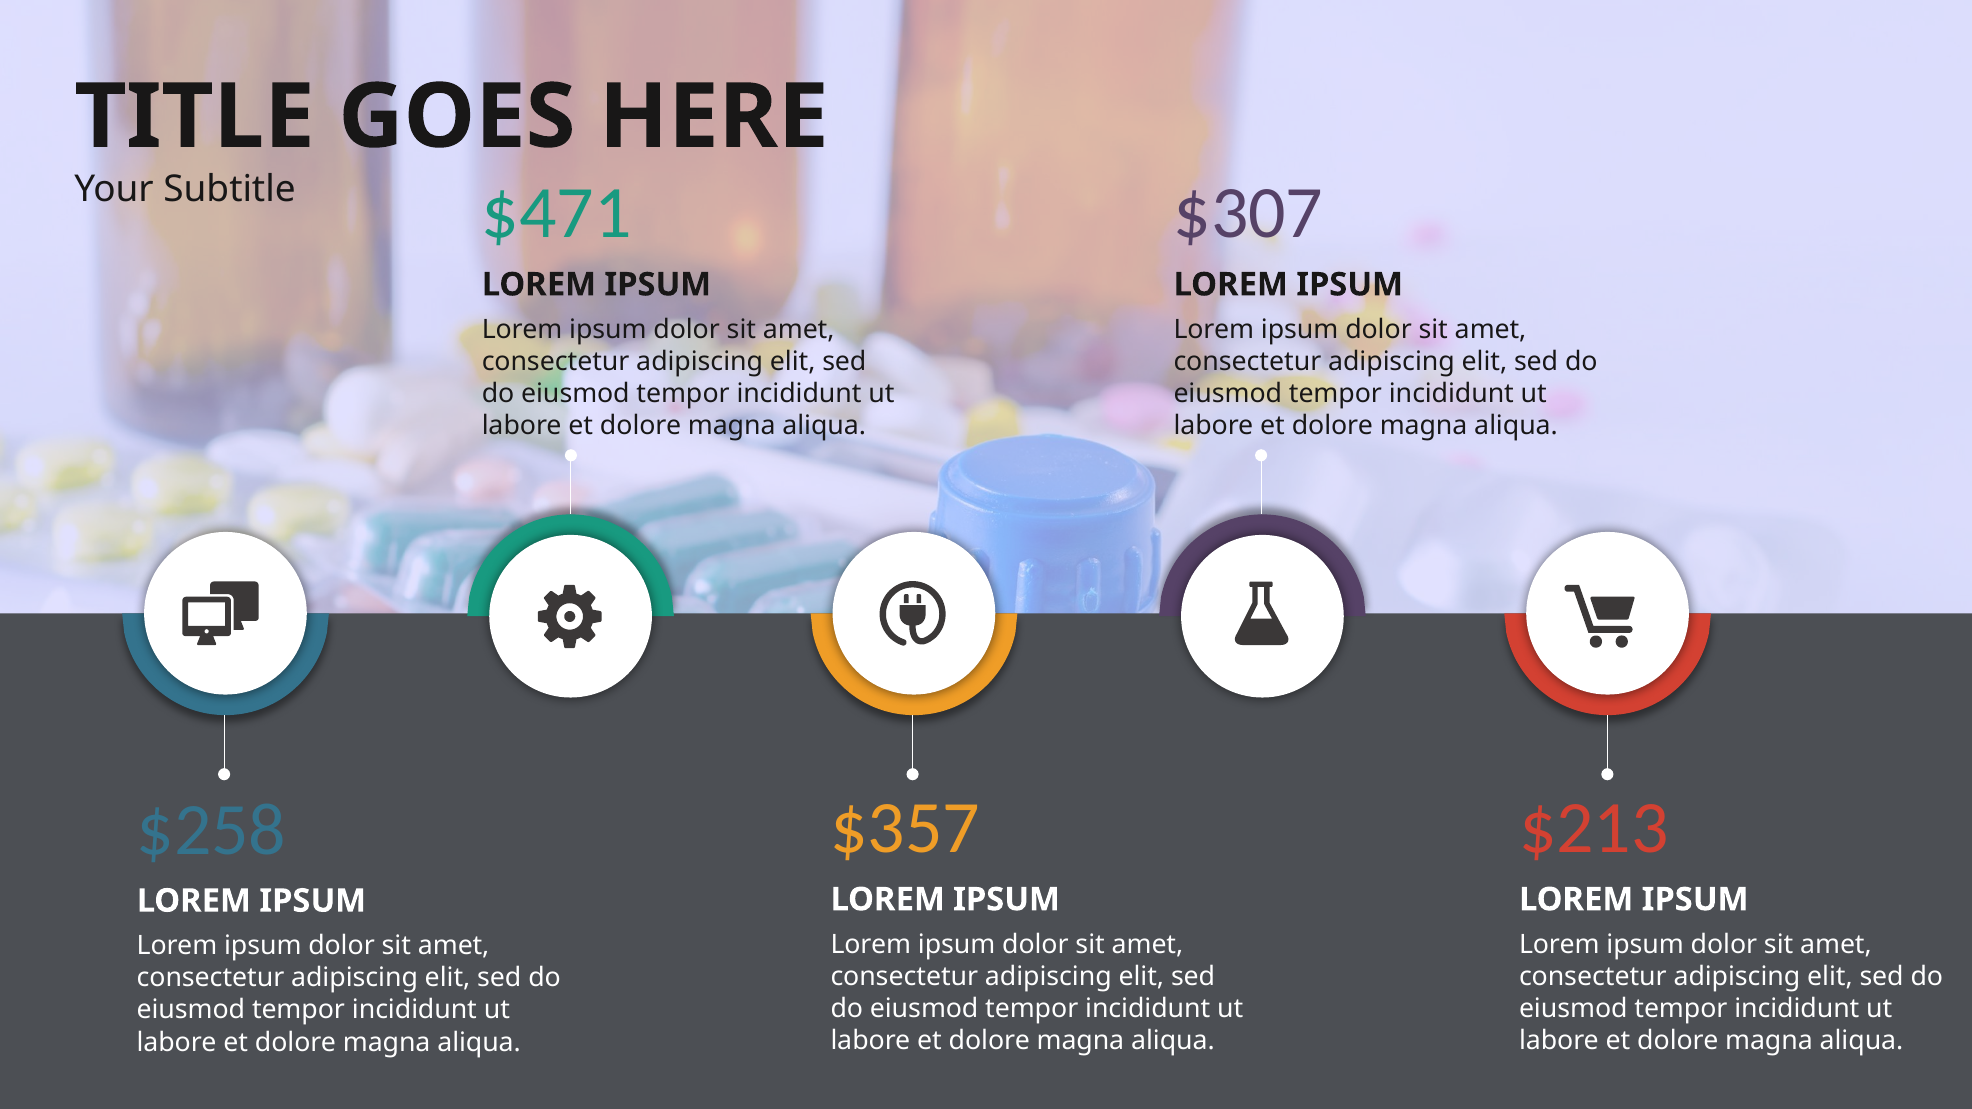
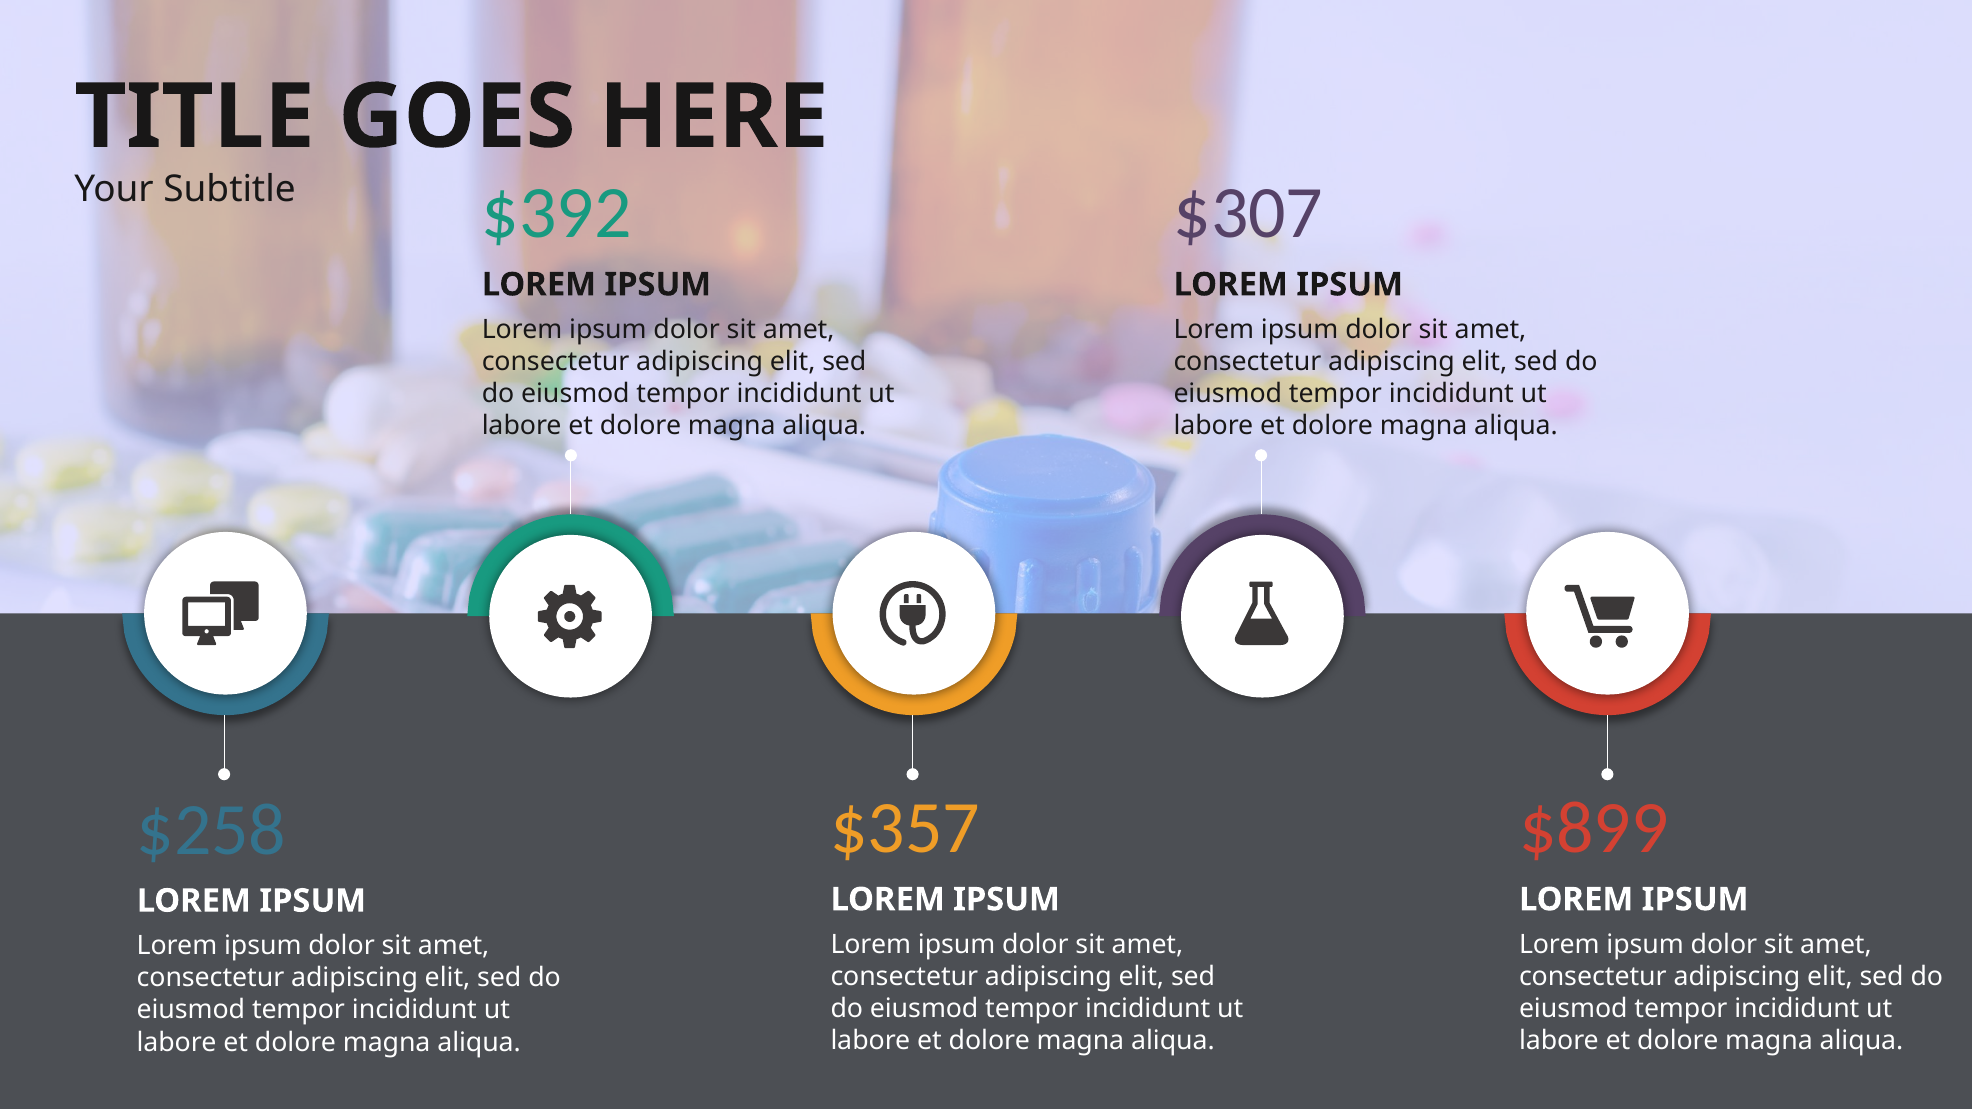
$471: $471 -> $392 (557, 214)
$213: $213 -> $899 (1594, 829)
